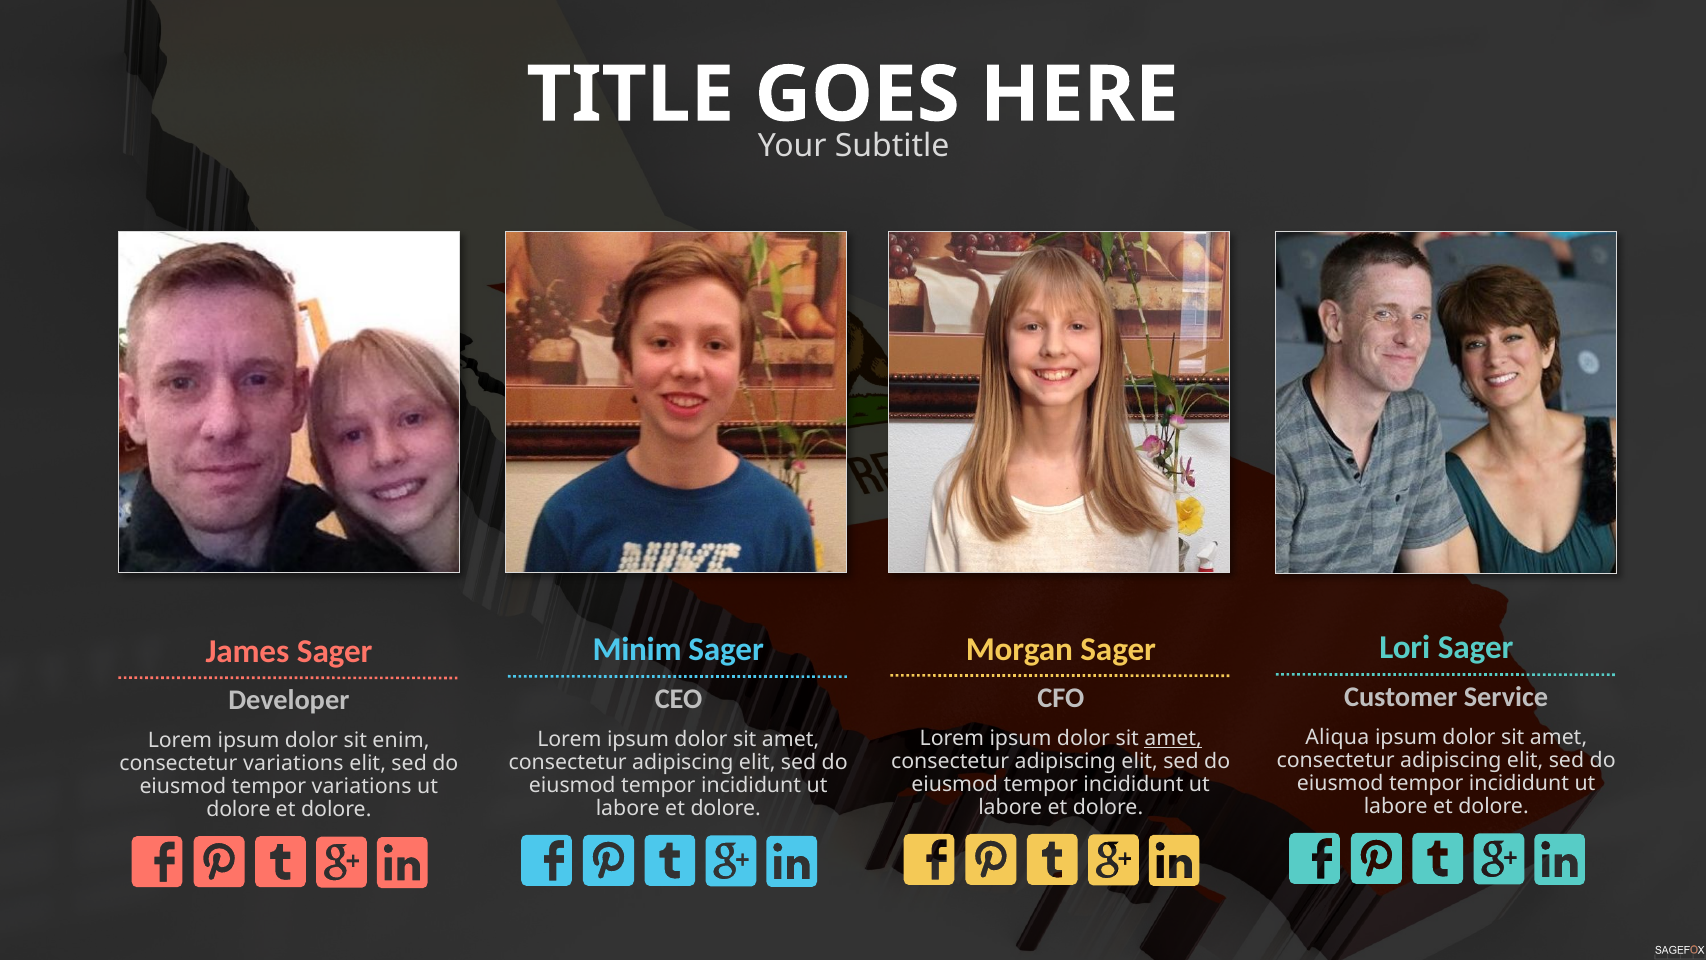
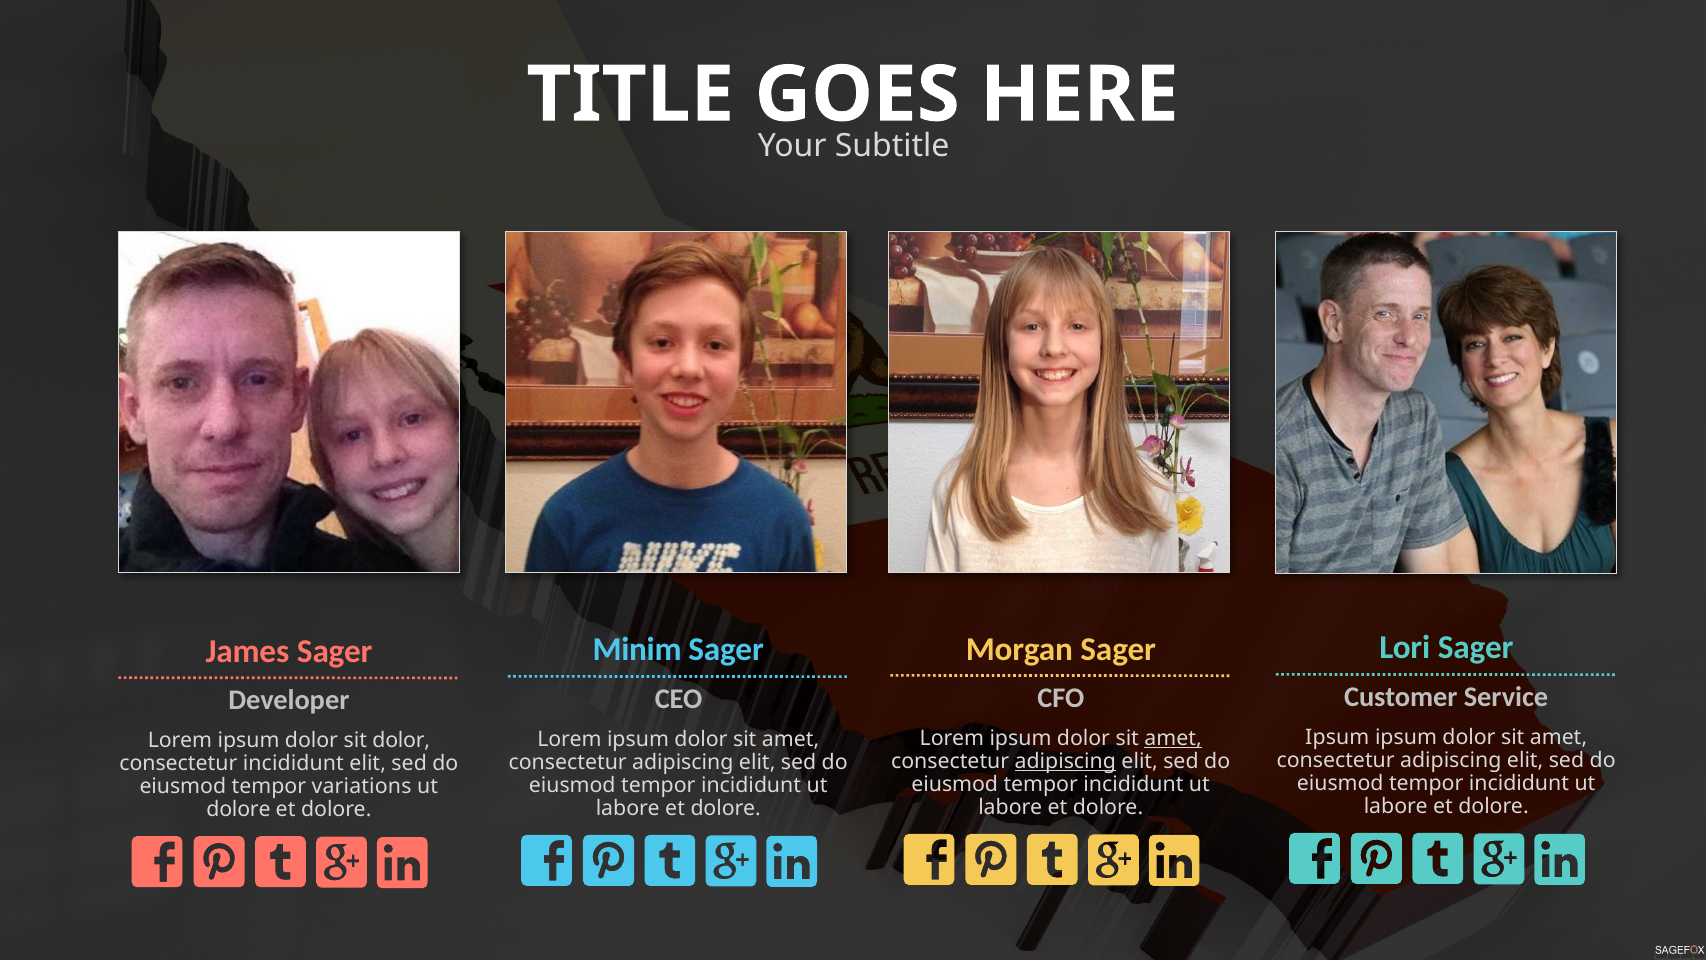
Aliqua: Aliqua -> Ipsum (1337, 737)
sit enim: enim -> dolor (401, 740)
adipiscing underline: none -> present (1065, 761)
consectetur variations: variations -> incididunt (293, 763)
